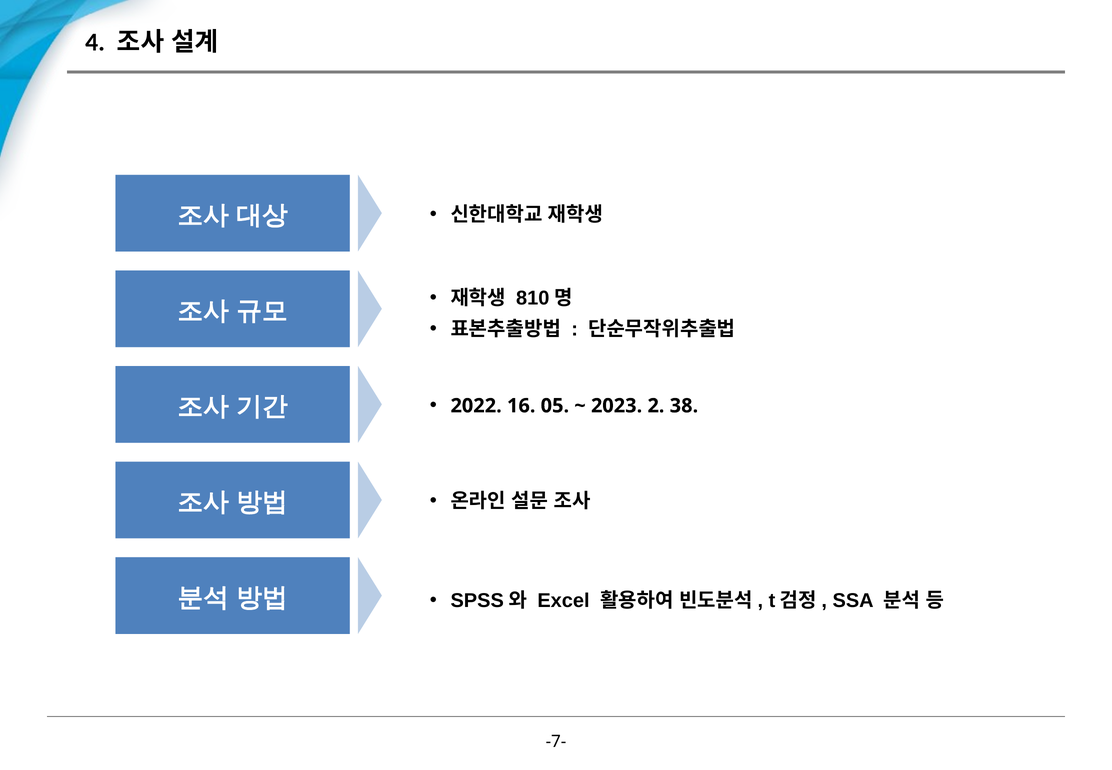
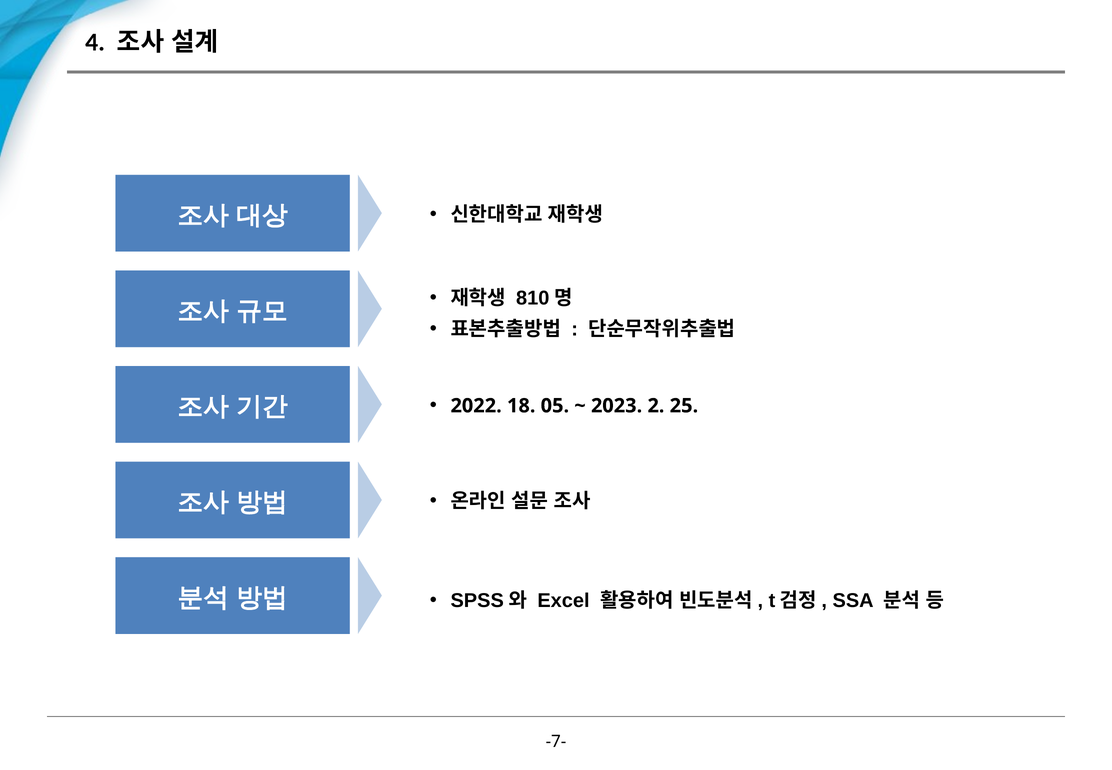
16: 16 -> 18 (521, 406)
38: 38 -> 25 (684, 406)
